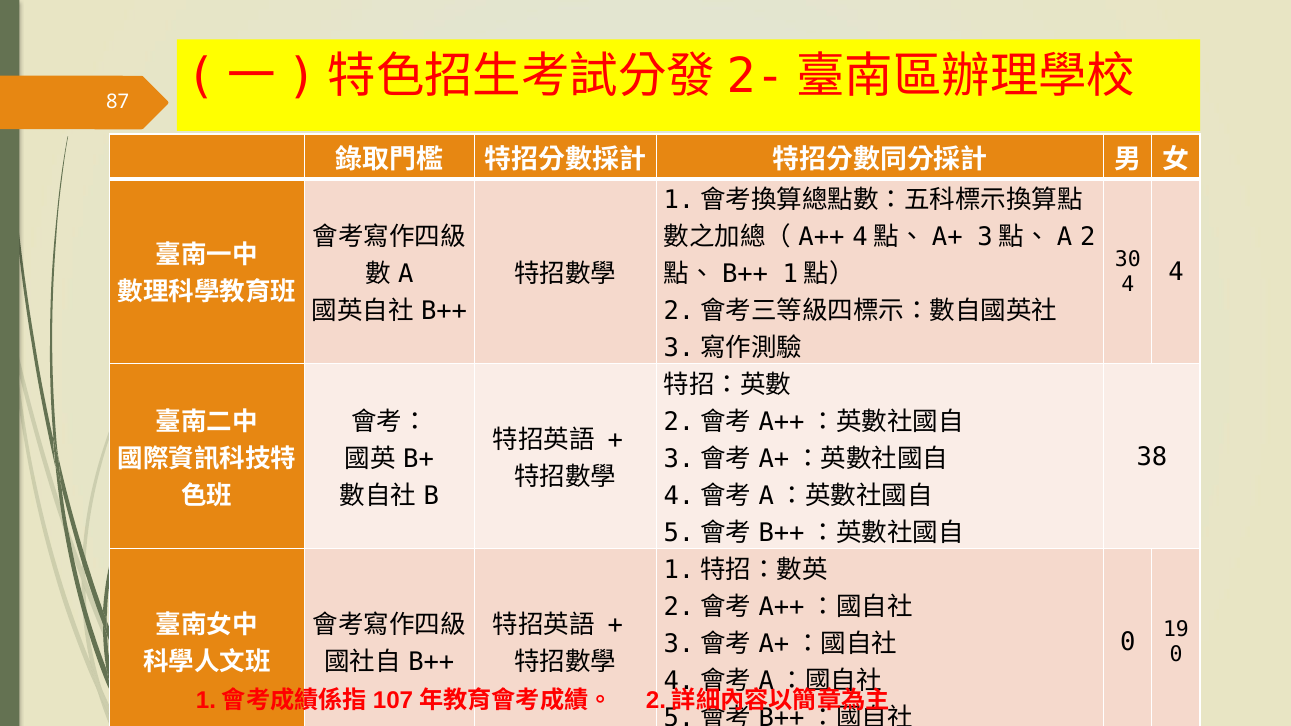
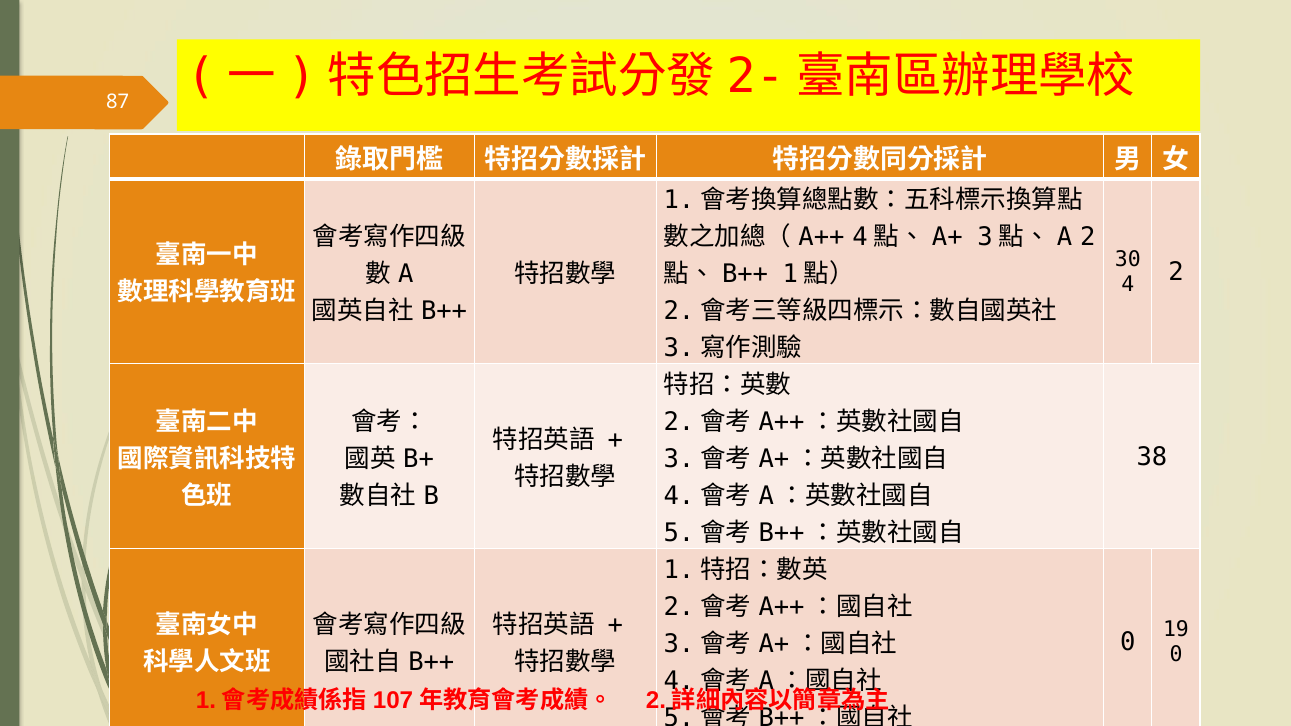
4: 4 -> 2 (1176, 272)
